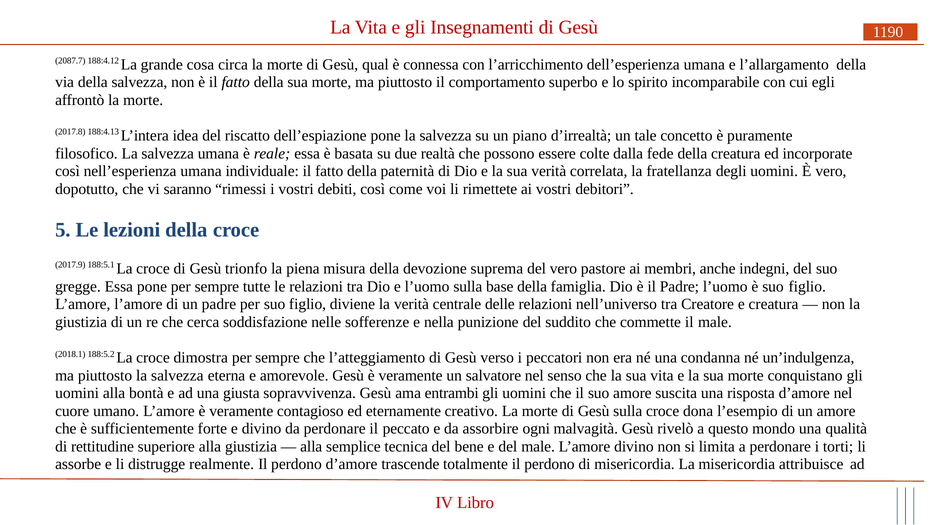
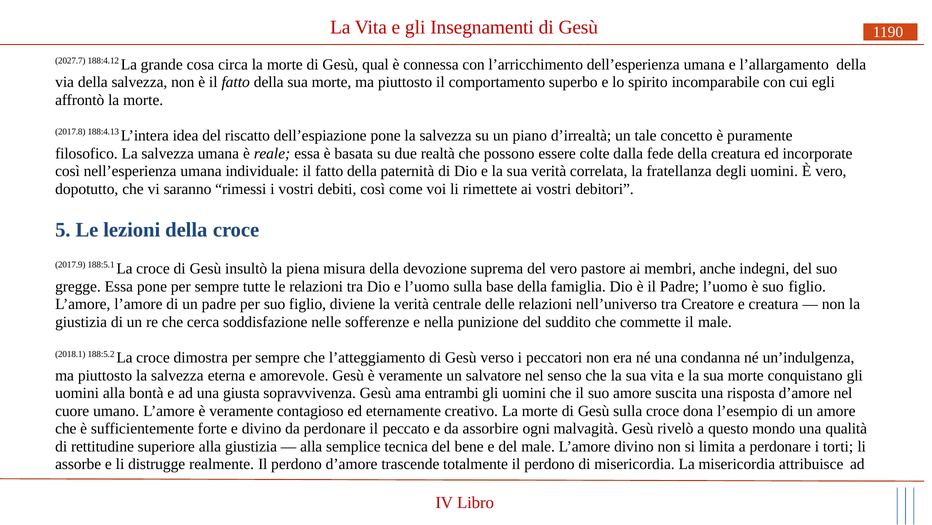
2087.7: 2087.7 -> 2027.7 (70, 61)
trionfo: trionfo -> insultò (246, 269)
